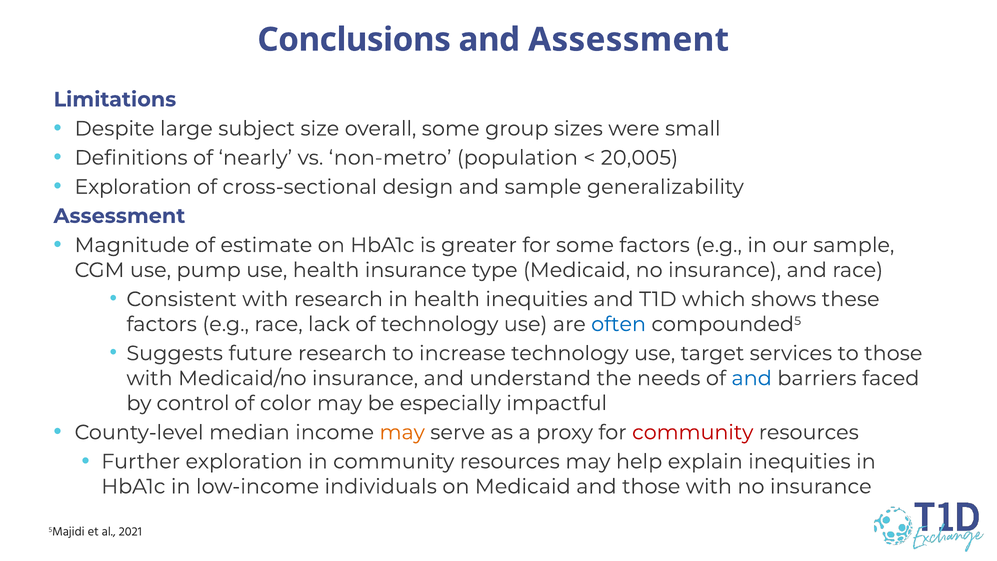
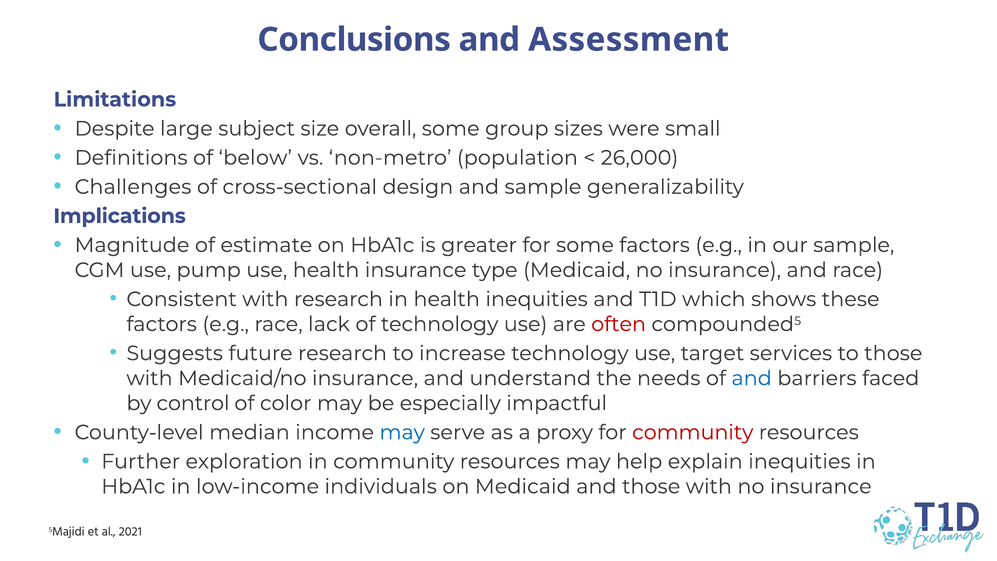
nearly: nearly -> below (255, 158)
20,005: 20,005 -> 26,000 (640, 158)
Exploration: Exploration -> Challenges (133, 187)
Assessment: Assessment -> Implications (120, 216)
often colour: blue -> red (619, 324)
may colour: orange -> blue (402, 432)
